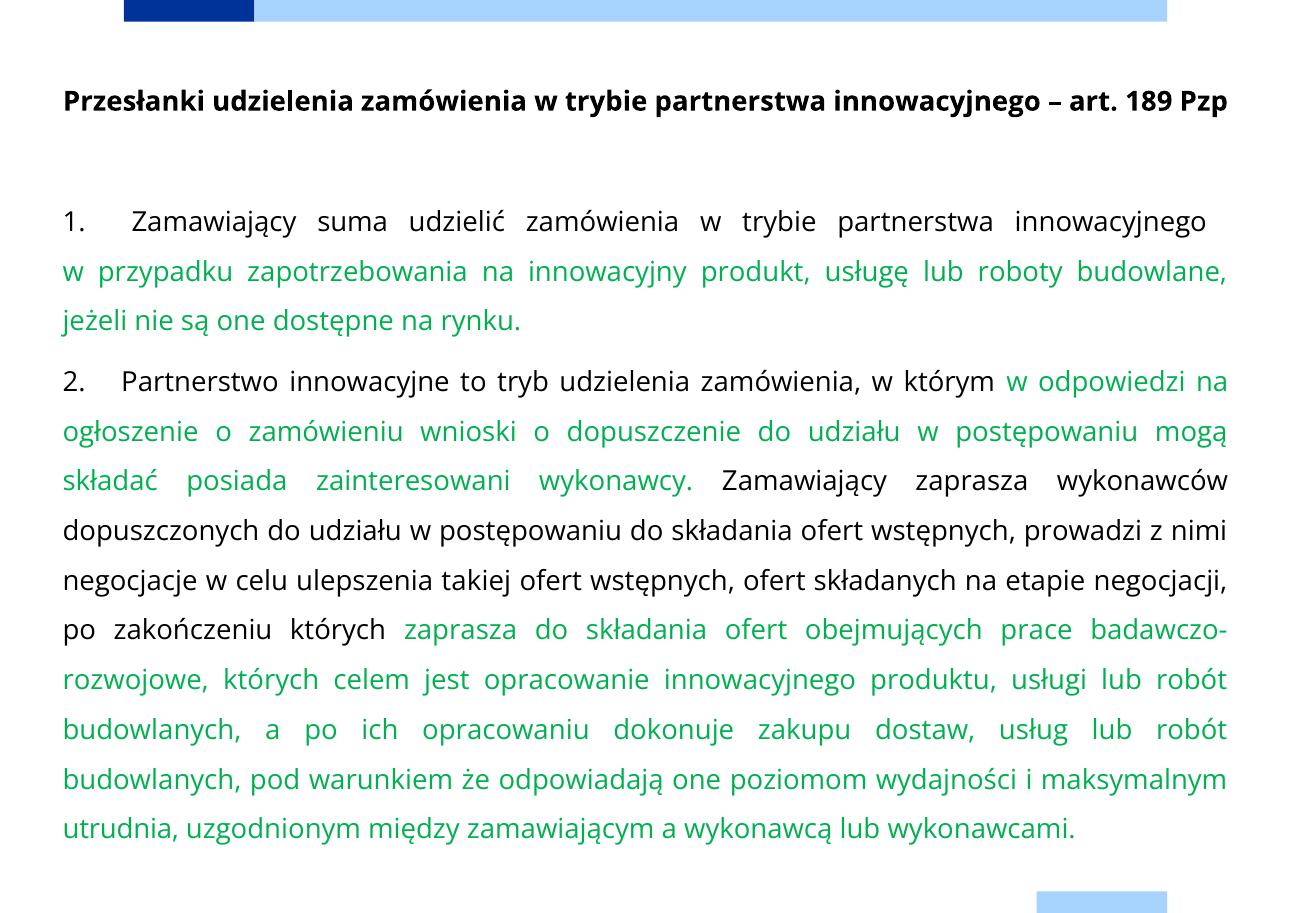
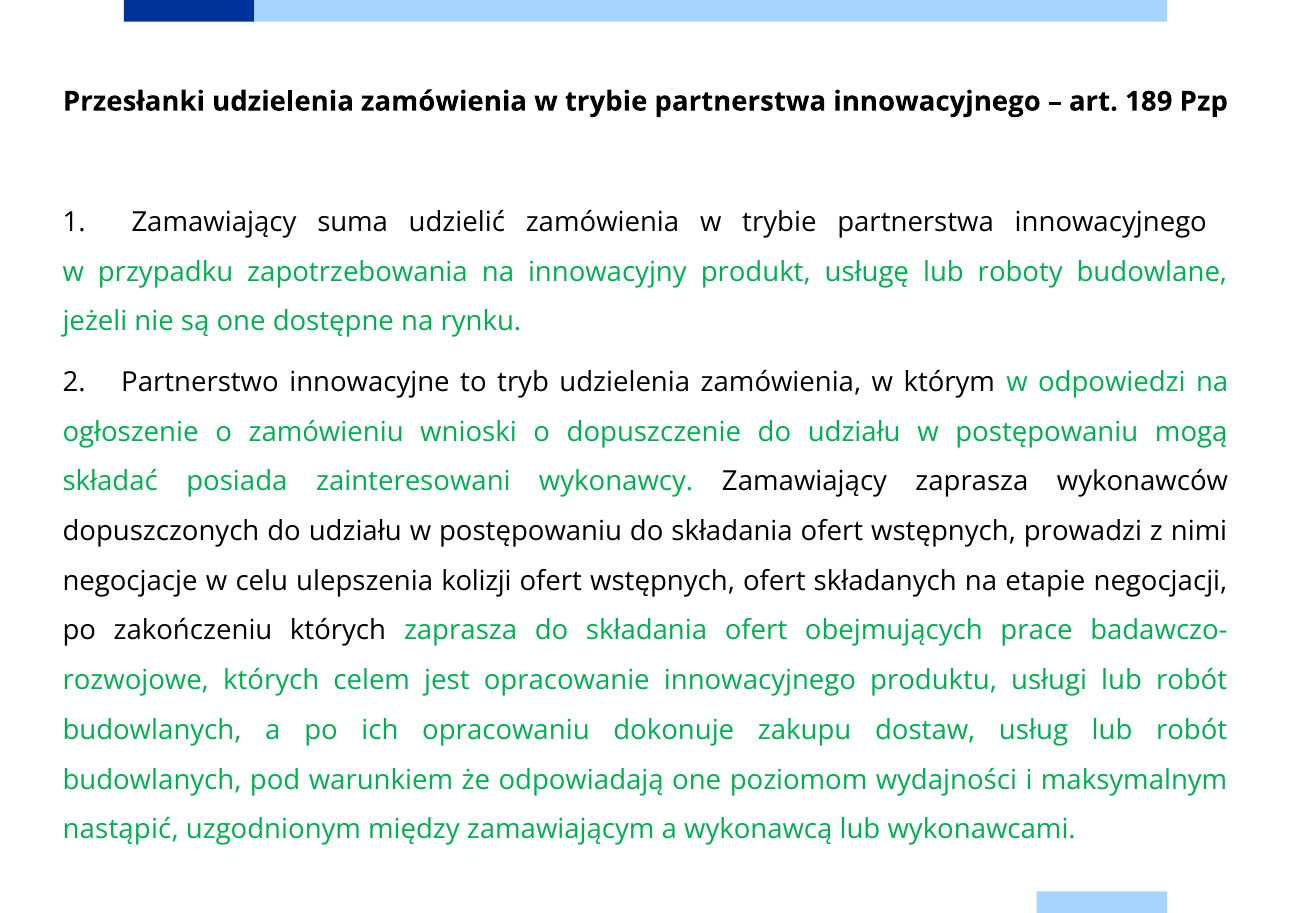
takiej: takiej -> kolizji (477, 581)
utrudnia: utrudnia -> nastąpić (121, 829)
